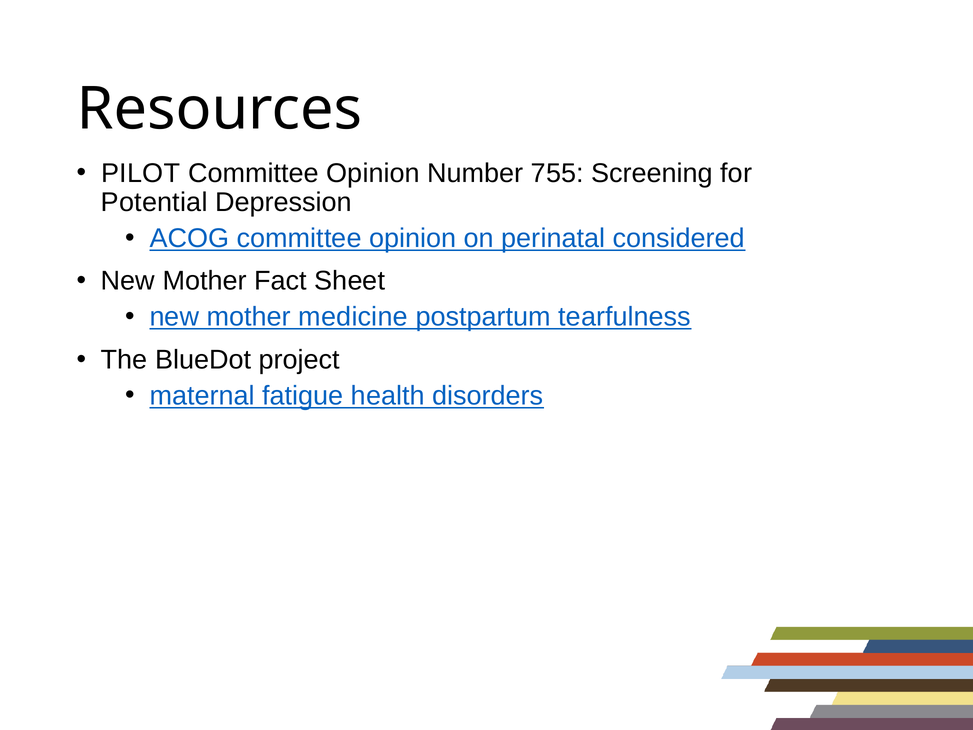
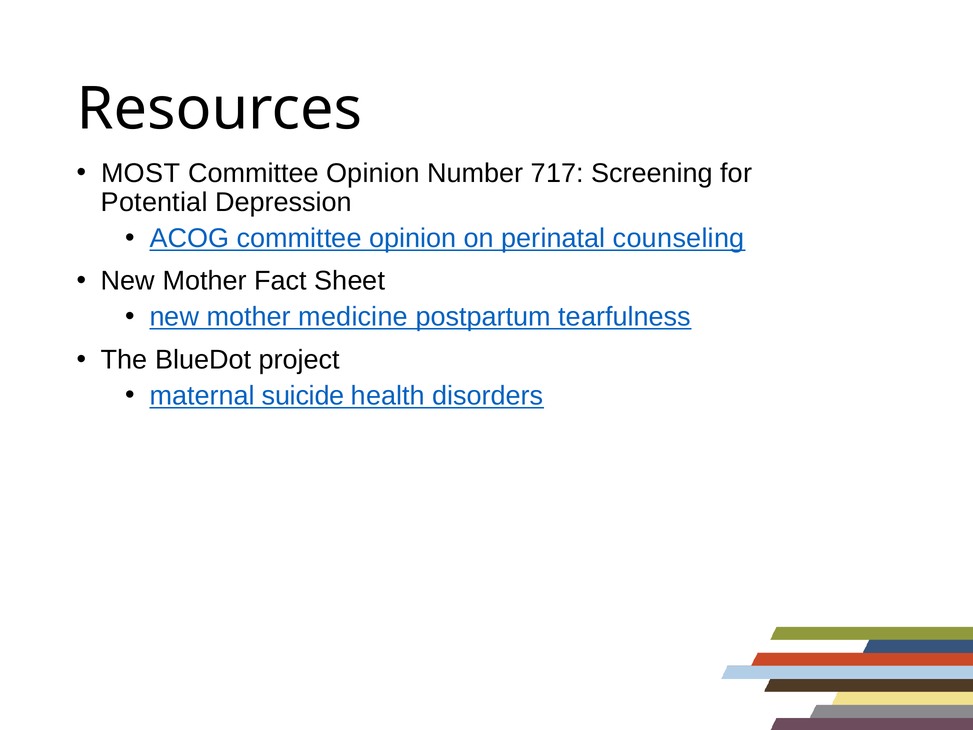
PILOT: PILOT -> MOST (141, 173)
755: 755 -> 717 (557, 173)
considered: considered -> counseling (679, 238)
fatigue: fatigue -> suicide (303, 396)
